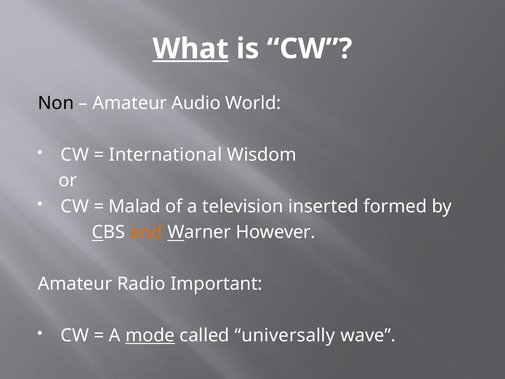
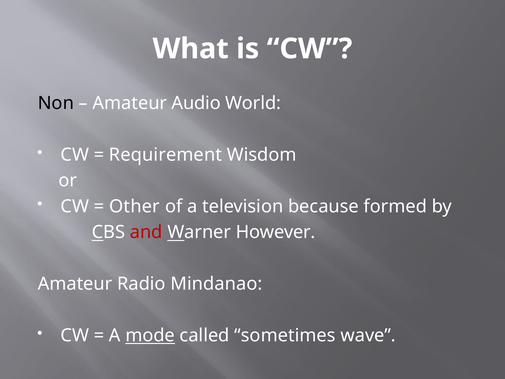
What underline: present -> none (191, 49)
International: International -> Requirement (165, 155)
Malad: Malad -> Other (135, 206)
inserted: inserted -> because (323, 206)
and colour: orange -> red (146, 232)
Important: Important -> Mindanao (216, 284)
universally: universally -> sometimes (285, 335)
